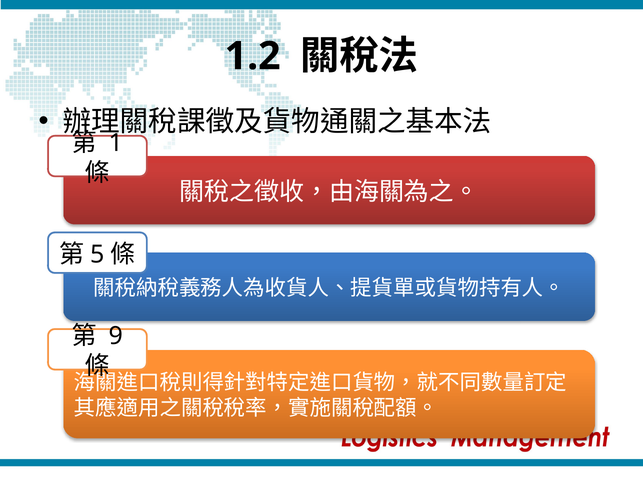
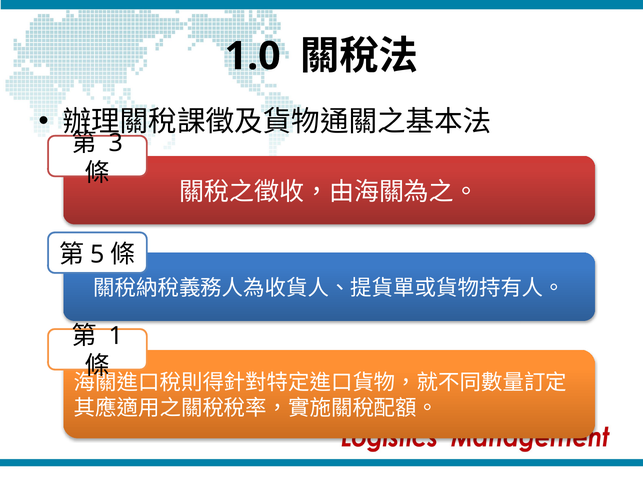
1.2: 1.2 -> 1.0 (253, 56)
1: 1 -> 3 (116, 143)
9: 9 -> 1 (116, 336)
